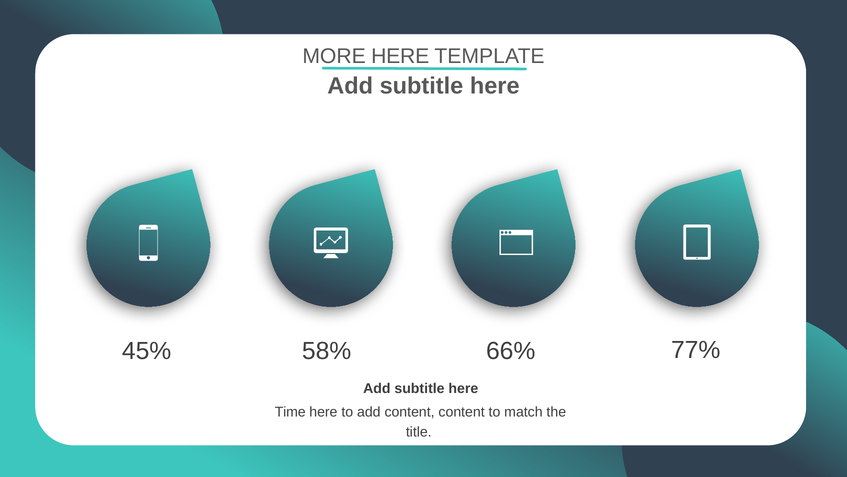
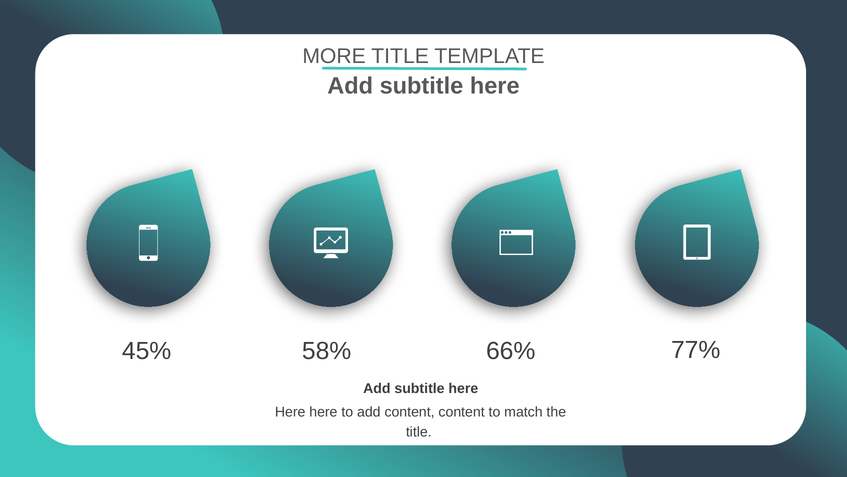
MORE HERE: HERE -> TITLE (400, 56)
Time: Time -> Here (290, 411)
